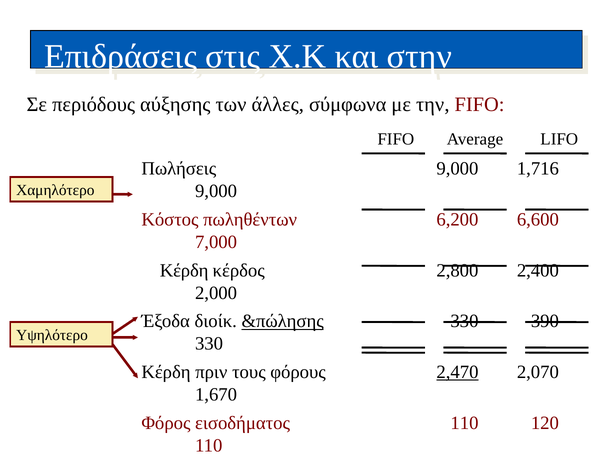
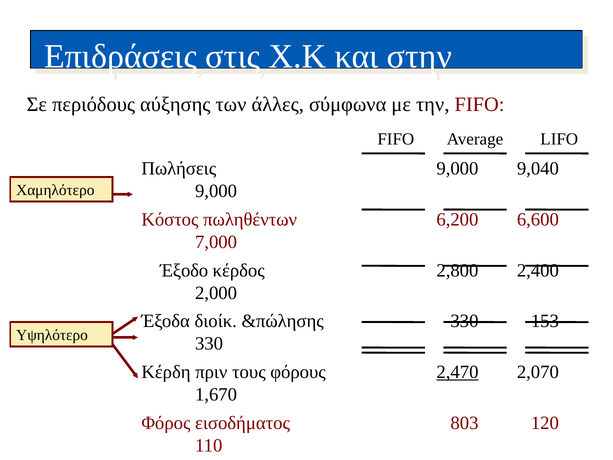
1,716: 1,716 -> 9,040 (538, 169)
Κέρδη: Κέρδη -> Έξοδο (184, 270)
&πώλησης underline: present -> none (283, 321)
390: 390 -> 153 (545, 321)
εισοδήματος 110: 110 -> 803 (464, 423)
